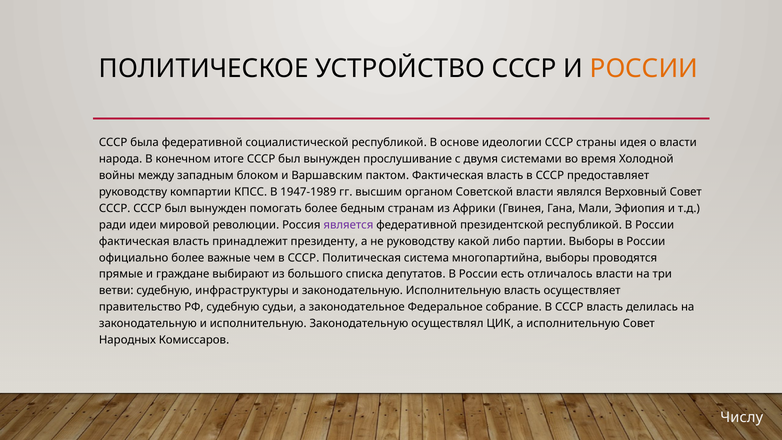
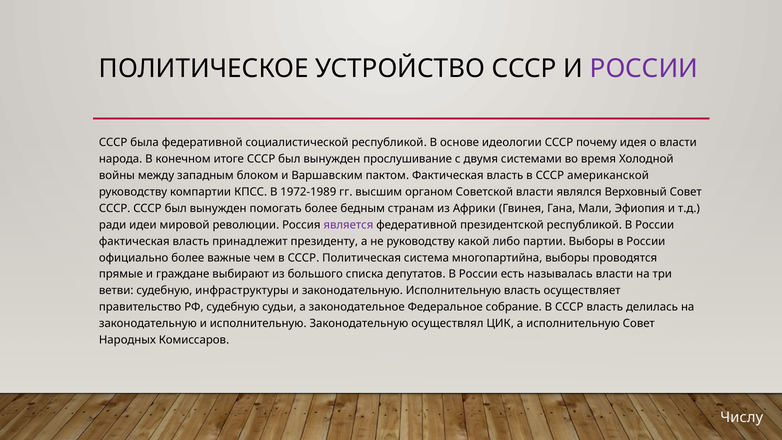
РОССИИ colour: orange -> purple (644, 68)
страны: страны -> почему (597, 143)
предоставляет: предоставляет -> американской (608, 175)
1947-1989: 1947-1989 -> 1972-1989 (308, 192)
отличалось: отличалось -> называлась (560, 274)
